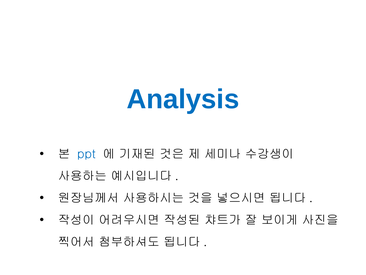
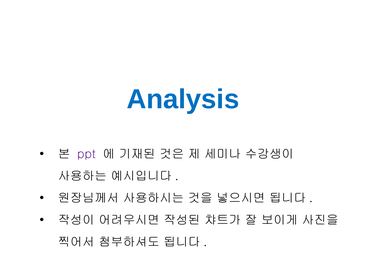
ppt colour: blue -> purple (86, 154)
